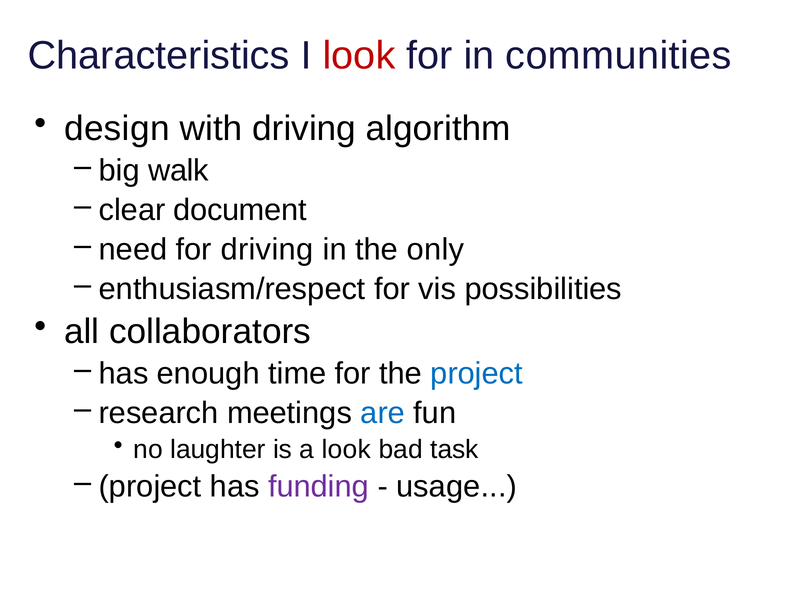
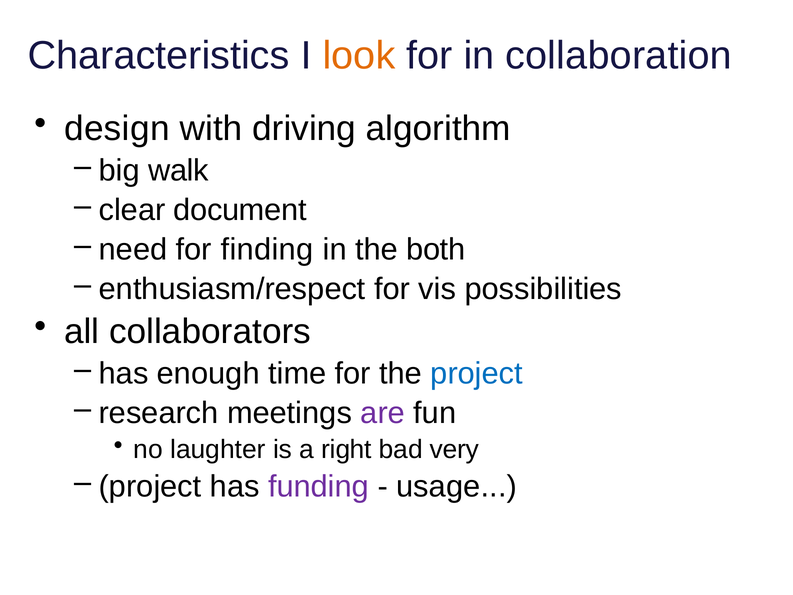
look colour: red -> orange (359, 56)
communities: communities -> collaboration (619, 56)
for driving: driving -> finding (267, 249)
only: only -> both (436, 249)
are colour: blue -> purple (383, 413)
a look: look -> right (347, 449)
task: task -> very (455, 449)
